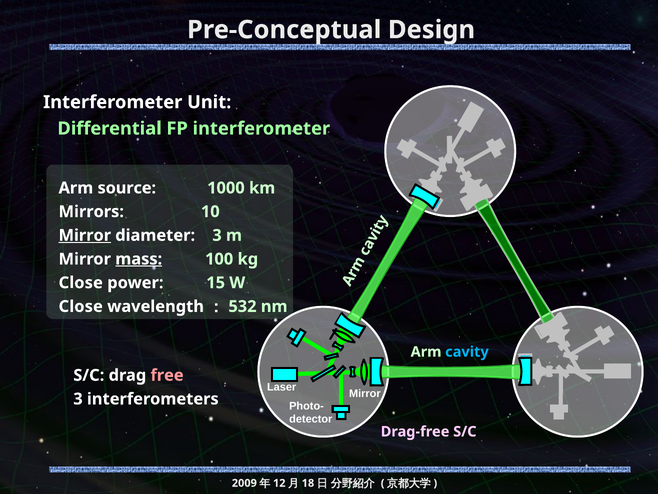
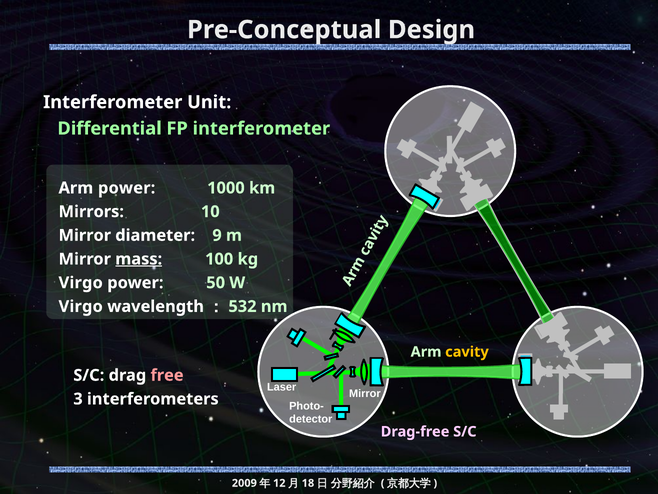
Arm source: source -> power (127, 188)
Mirror underline: present -> none (85, 235)
diameter 3: 3 -> 9 (217, 235)
Close: Close -> Virgo (81, 283)
15: 15 -> 50 (216, 283)
Close: Close -> Virgo (81, 306)
cavity colour: light blue -> yellow (467, 352)
